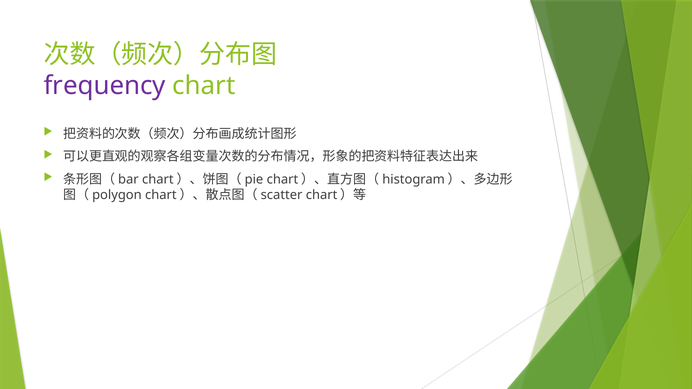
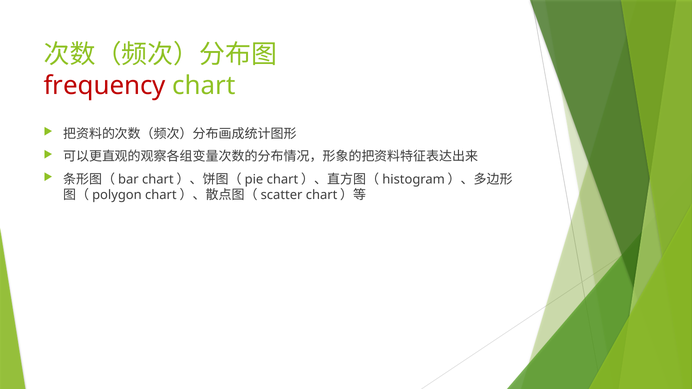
frequency colour: purple -> red (105, 86)
